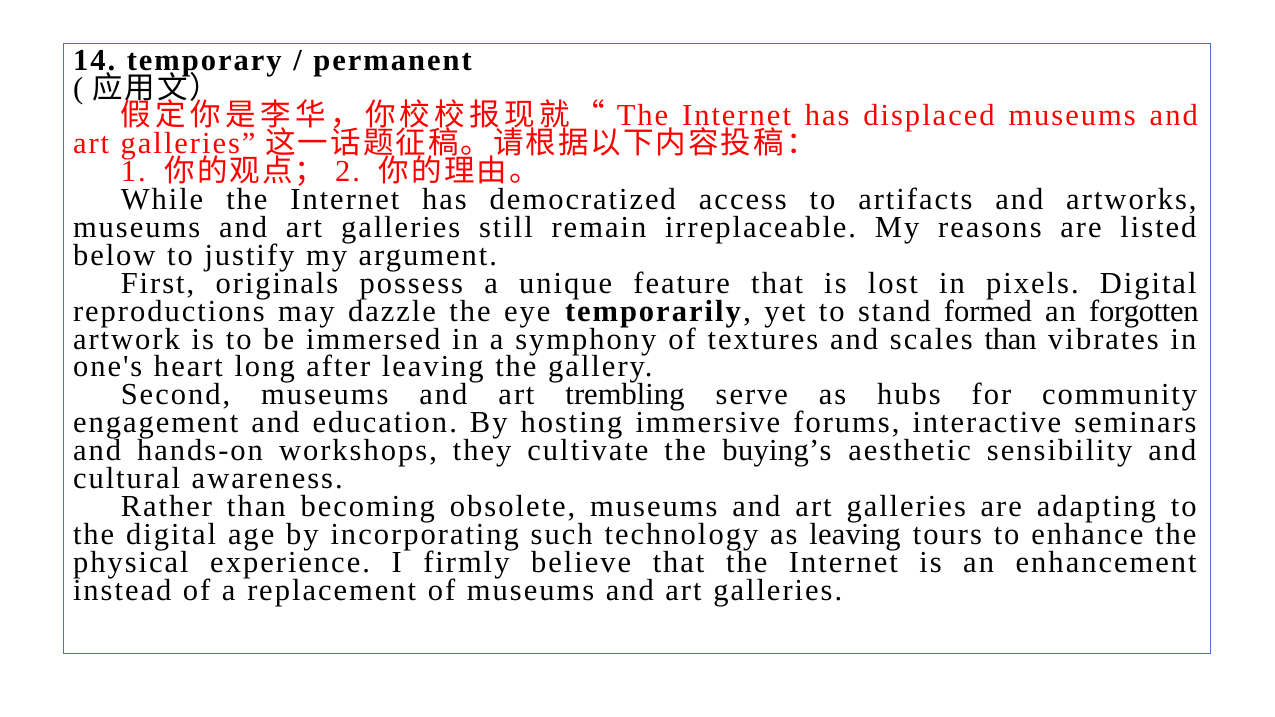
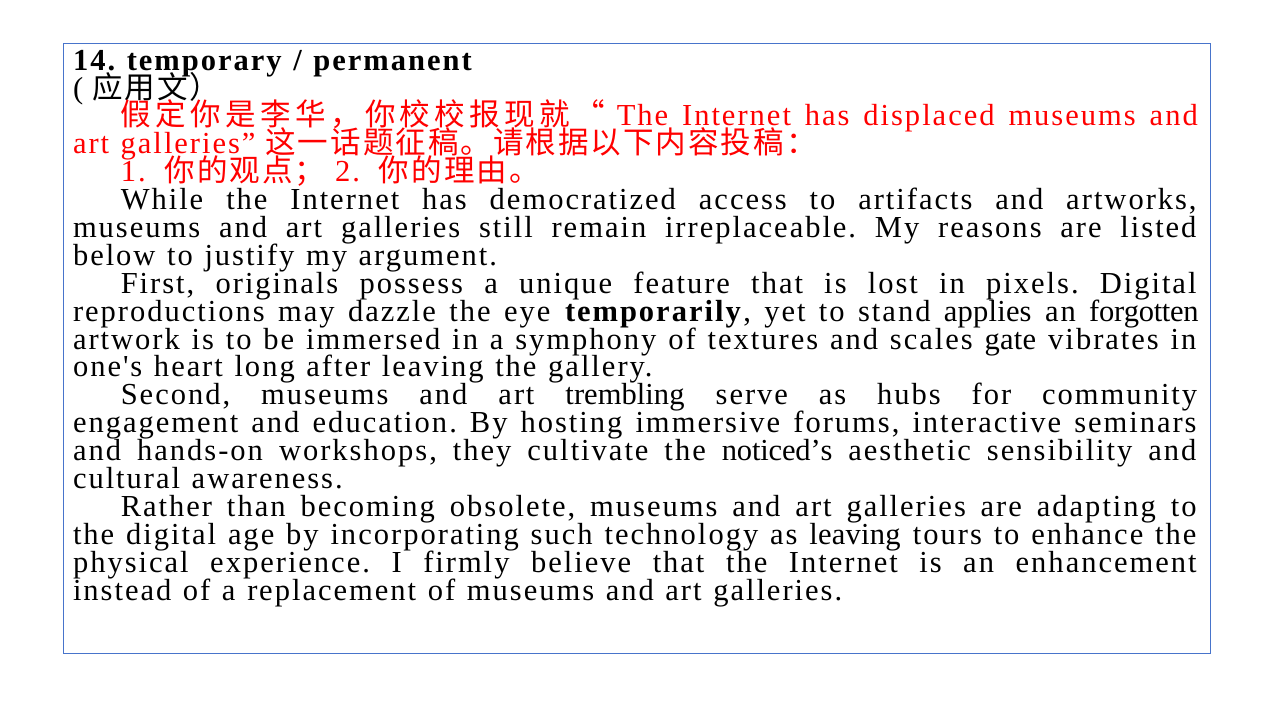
formed: formed -> applies (988, 311)
scales than: than -> gate (1010, 339)
buying’s: buying’s -> noticed’s (777, 451)
